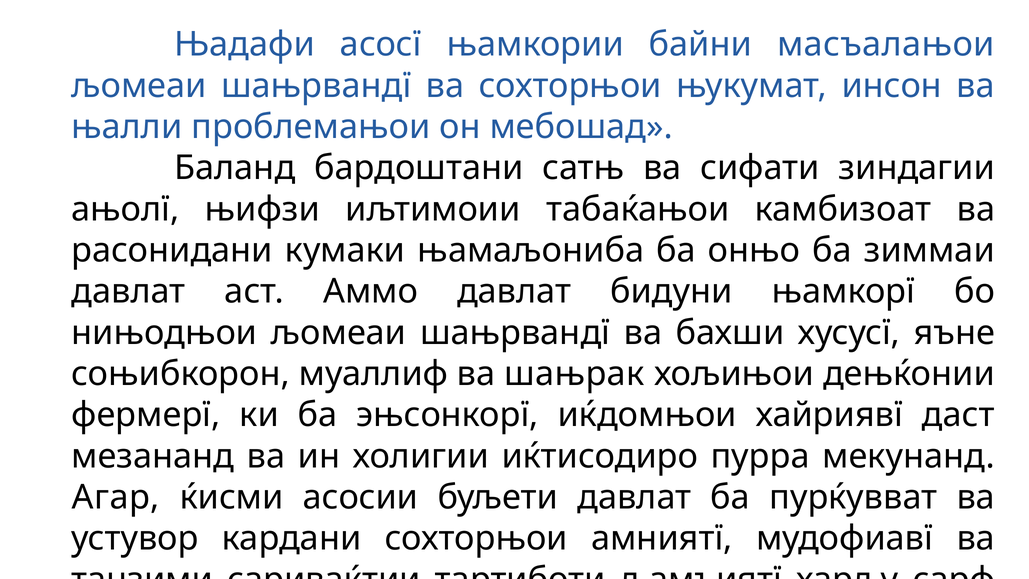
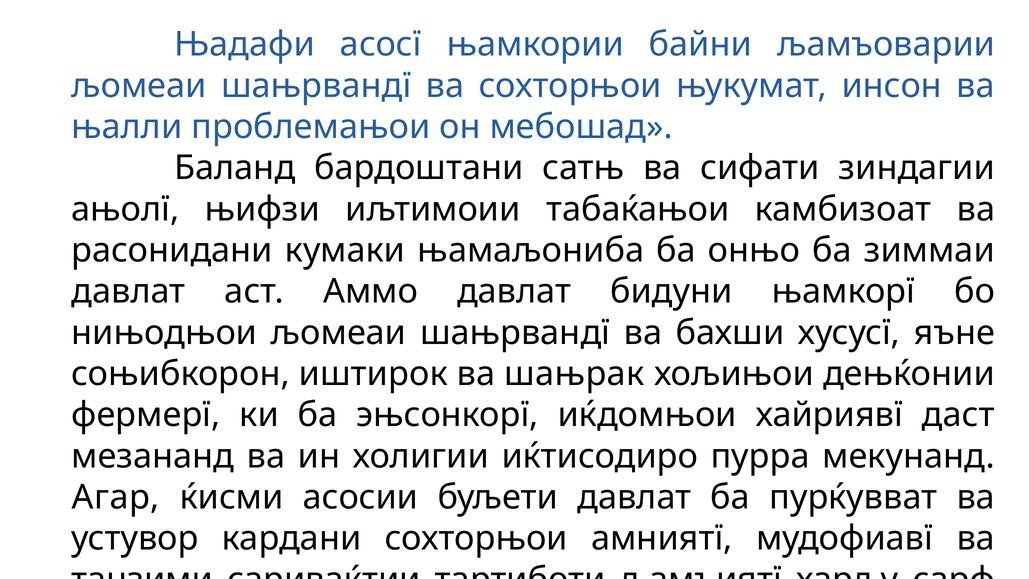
масъалањои: масъалањои -> љамъоварии (886, 45)
муаллиф: муаллиф -> иштирок (373, 374)
